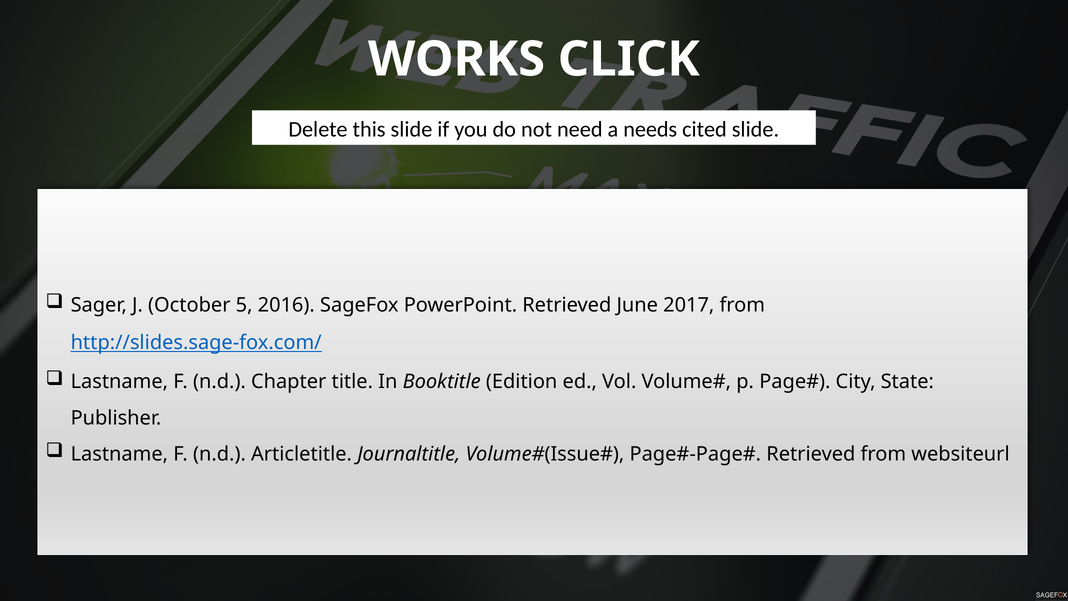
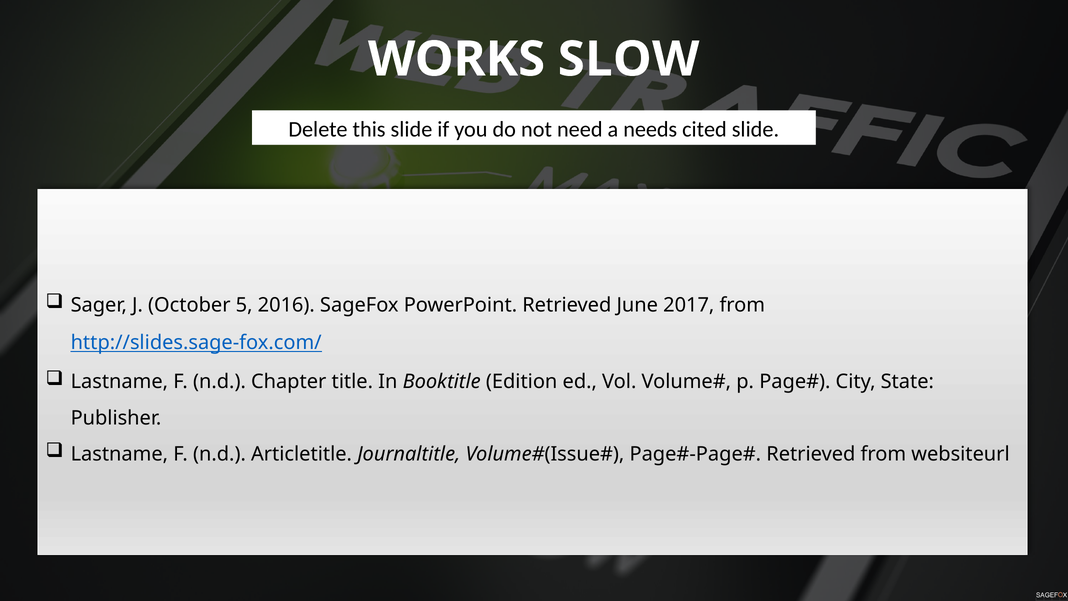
CLICK: CLICK -> SLOW (629, 59)
